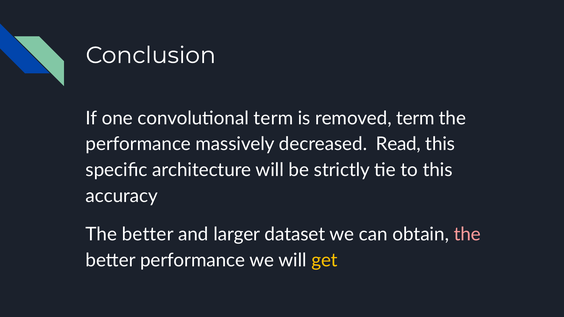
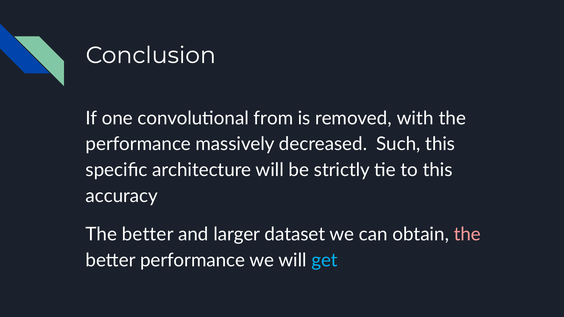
convolutional term: term -> from (273, 118)
removed term: term -> with (415, 118)
Read: Read -> Such (398, 144)
get colour: yellow -> light blue (325, 260)
